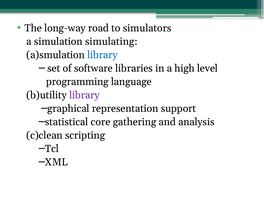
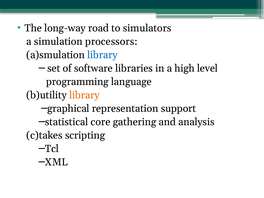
simulating: simulating -> processors (111, 42)
library colour: purple -> orange (84, 95)
c)clean: c)clean -> c)takes (44, 135)
